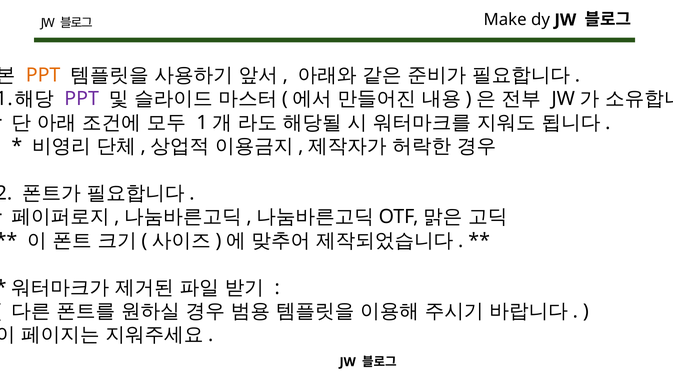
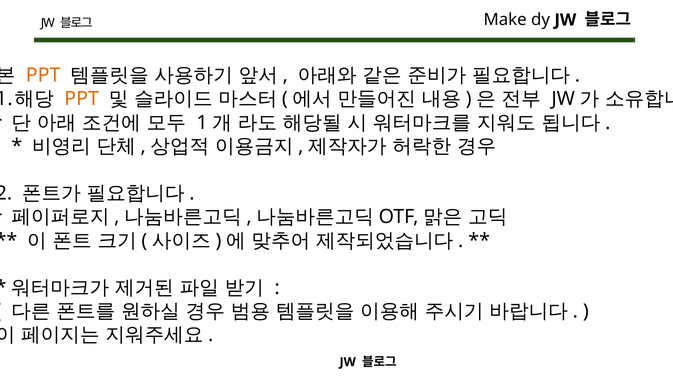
PPT colour: purple -> orange (82, 99)
